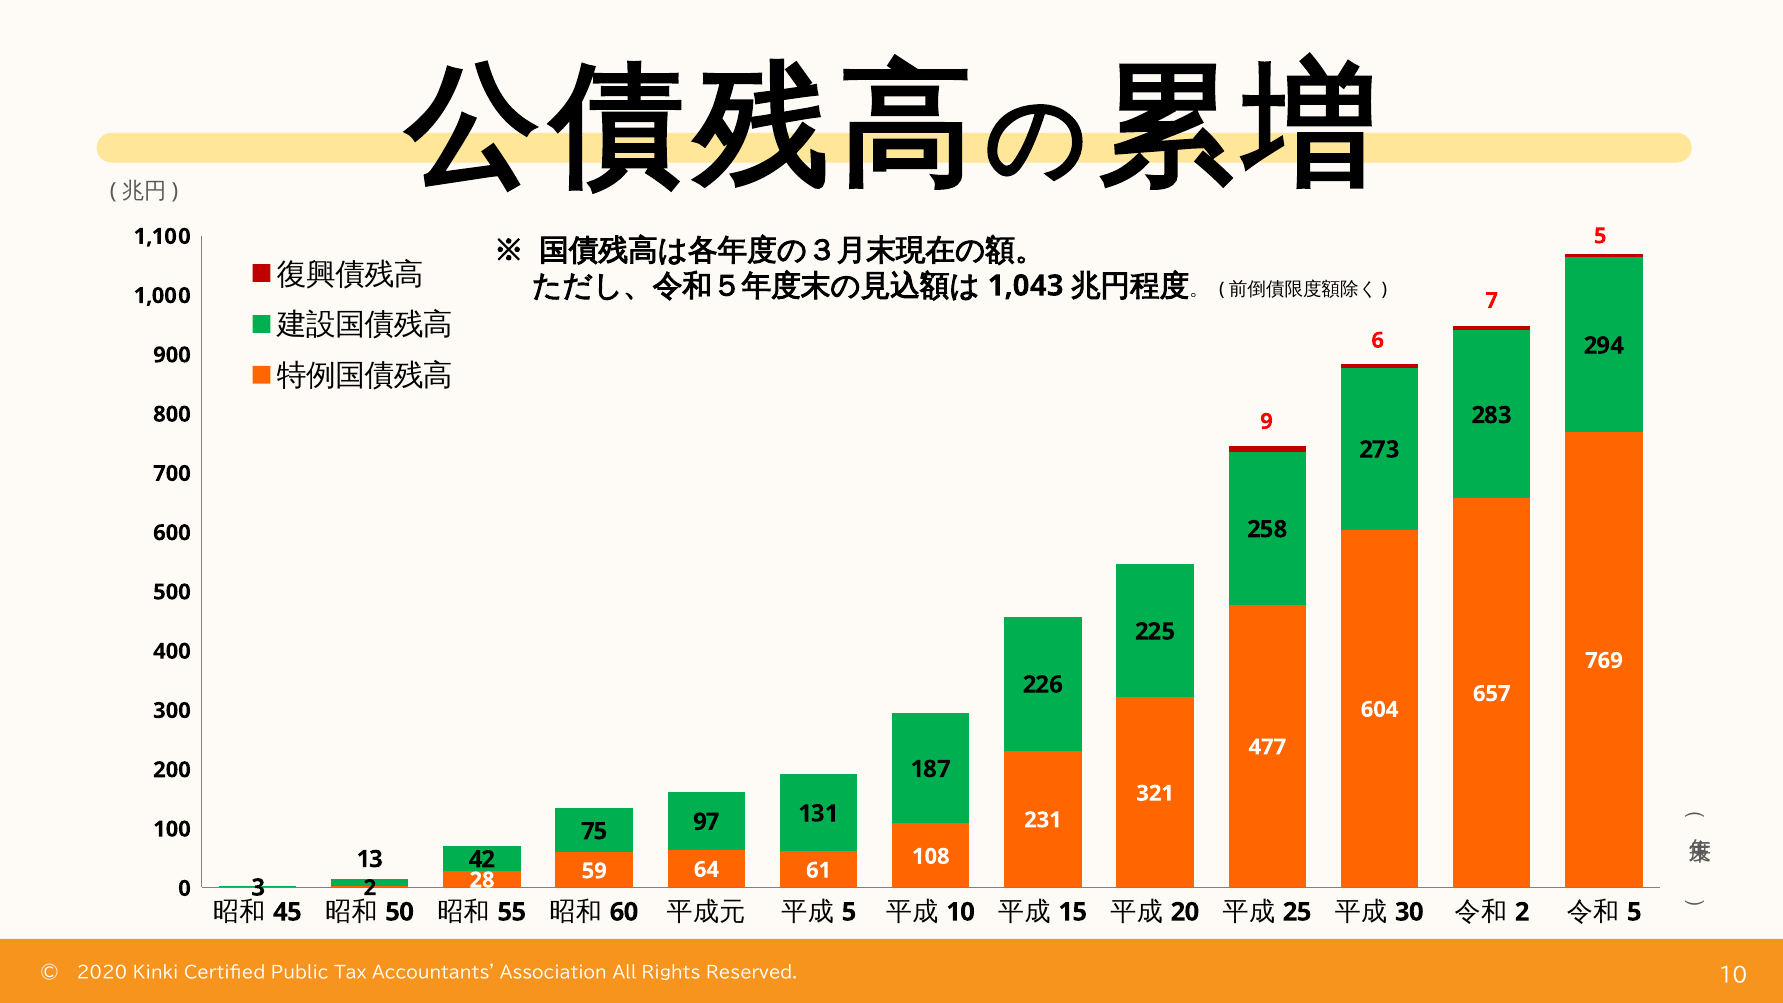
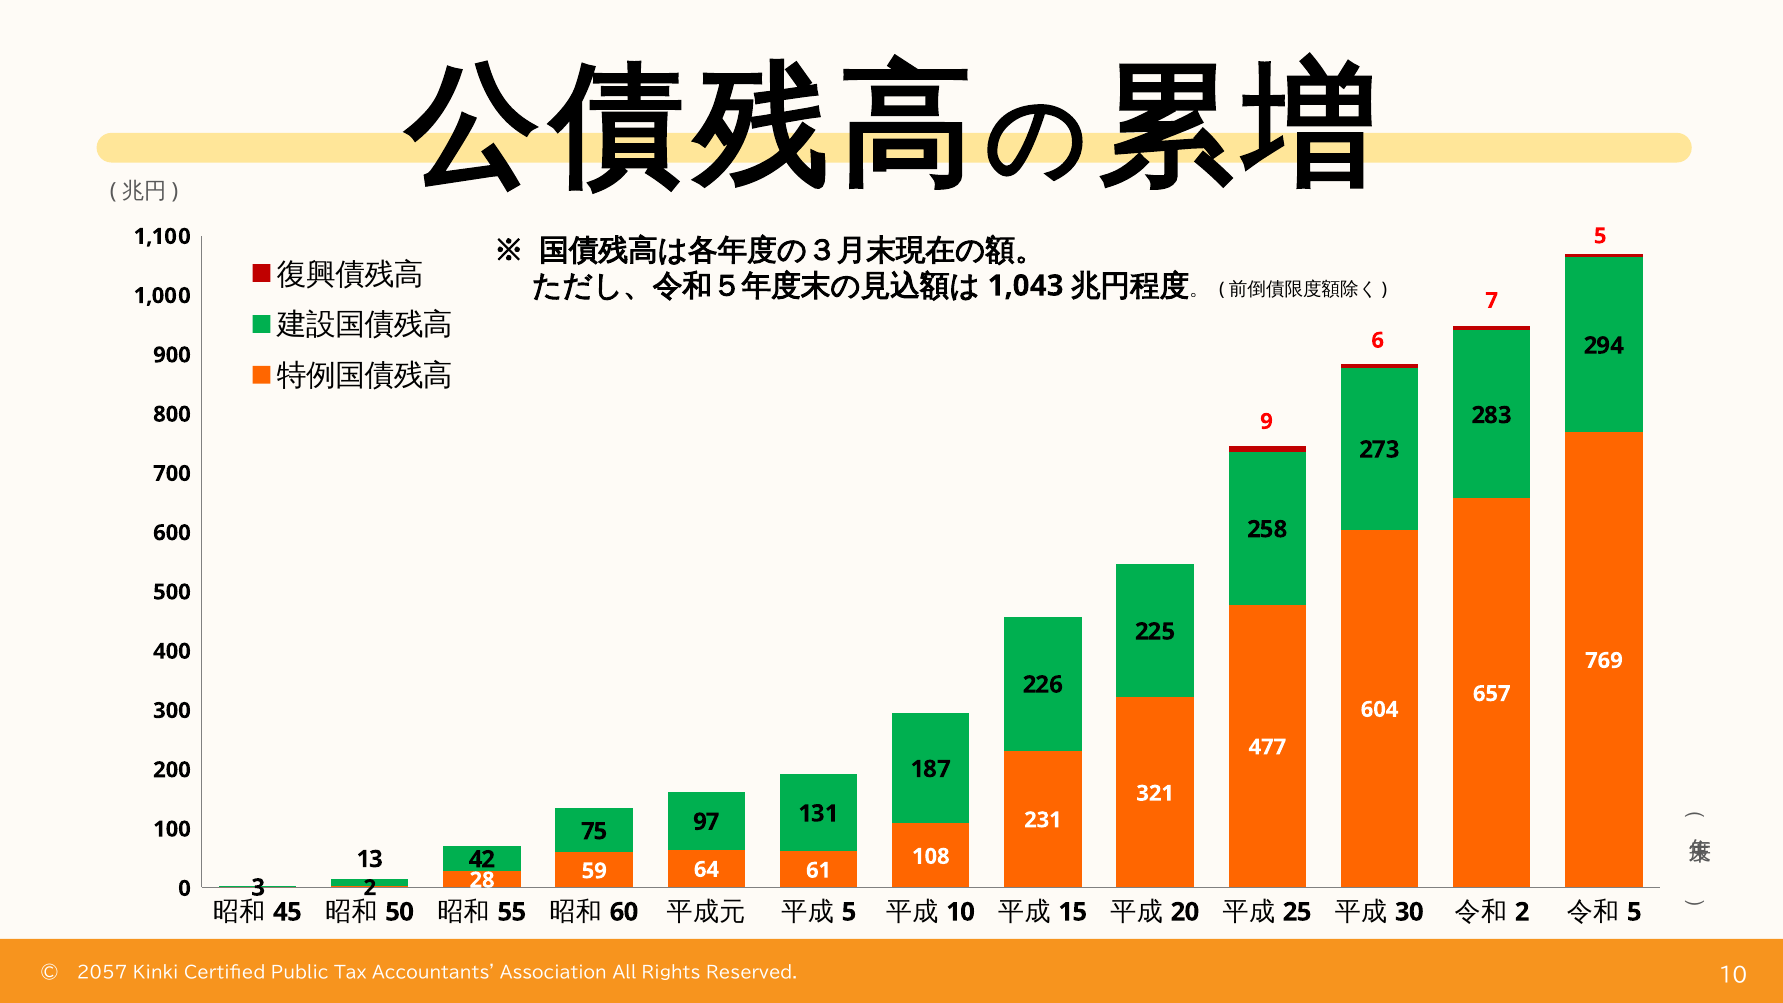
2020: 2020 -> 2057 (102, 973)
